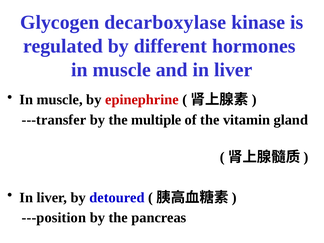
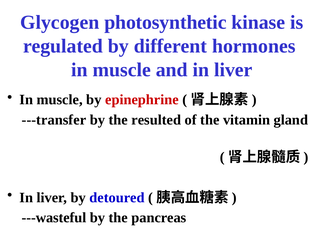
decarboxylase: decarboxylase -> photosynthetic (165, 22)
multiple: multiple -> resulted (156, 120)
---position: ---position -> ---wasteful (54, 218)
